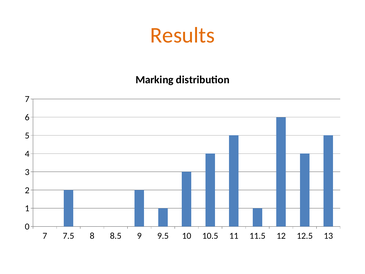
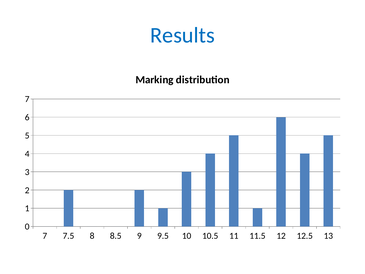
Results colour: orange -> blue (182, 35)
